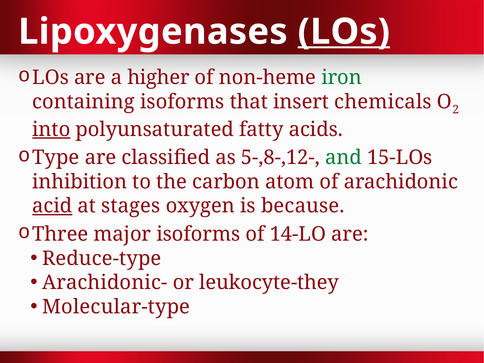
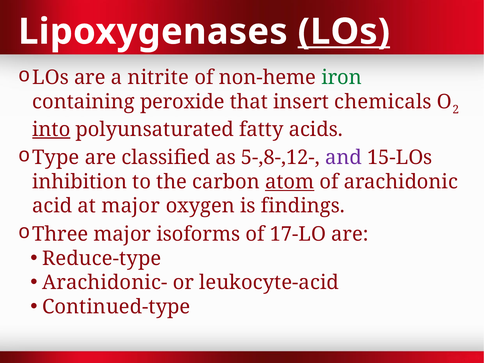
higher: higher -> nitrite (158, 78)
containing isoforms: isoforms -> peroxide (182, 102)
and colour: green -> purple (343, 158)
atom underline: none -> present (290, 182)
acid underline: present -> none (52, 206)
at stages: stages -> major (131, 206)
because: because -> findings (303, 206)
14-LO: 14-LO -> 17-LO (298, 234)
leukocyte-they: leukocyte-they -> leukocyte-acid (269, 283)
Molecular-type: Molecular-type -> Continued-type (116, 307)
